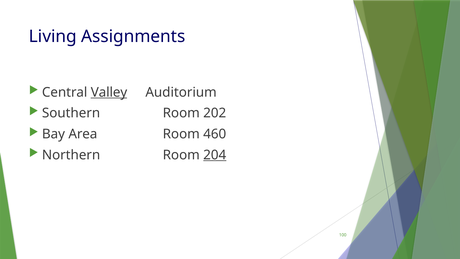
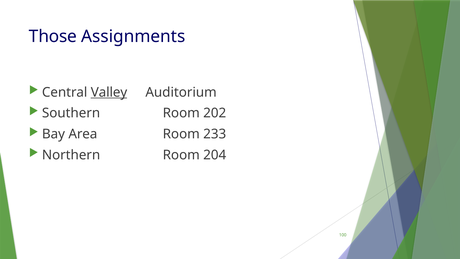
Living: Living -> Those (53, 36)
460: 460 -> 233 (215, 134)
204 underline: present -> none (215, 155)
